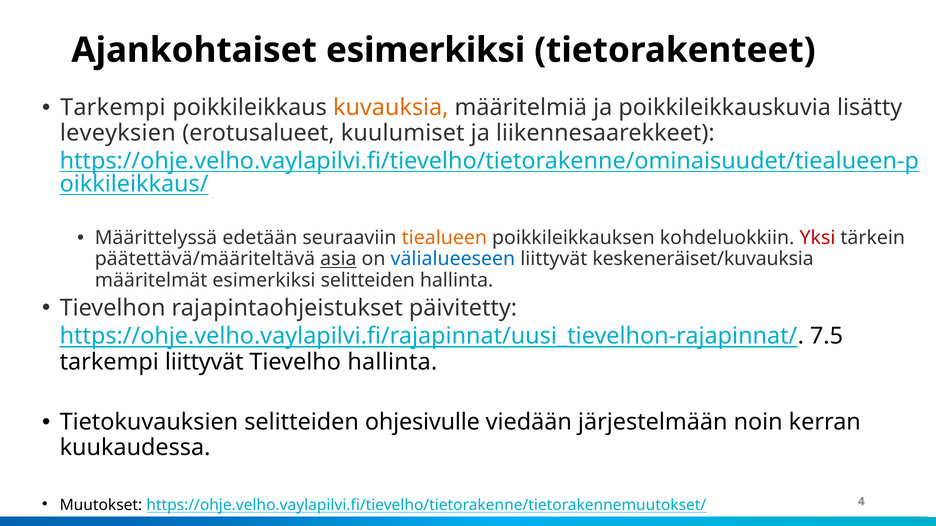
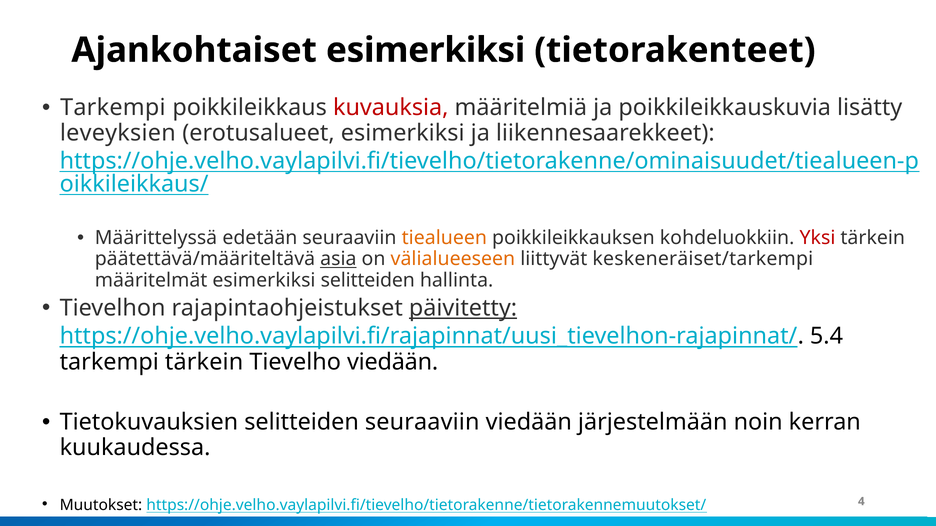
kuvauksia colour: orange -> red (391, 108)
erotusalueet kuulumiset: kuulumiset -> esimerkiksi (403, 133)
välialueeseen colour: blue -> orange (453, 259)
keskeneräiset/kuvauksia: keskeneräiset/kuvauksia -> keskeneräiset/tarkempi (703, 259)
päivitetty underline: none -> present (463, 308)
7.5: 7.5 -> 5.4 (827, 336)
tarkempi liittyvät: liittyvät -> tärkein (204, 362)
Tievelho hallinta: hallinta -> viedään (393, 362)
selitteiden ohjesivulle: ohjesivulle -> seuraaviin (422, 423)
